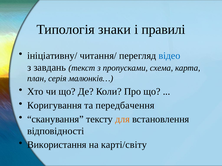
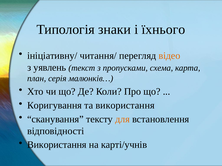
правилі: правилі -> їхнього (163, 30)
відео colour: blue -> orange (169, 56)
завдань: завдань -> уявлень (50, 68)
та передбачення: передбачення -> використання (125, 106)
карті/світу: карті/світу -> карті/учнів (124, 145)
